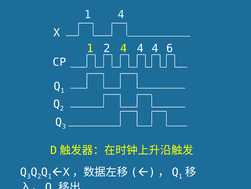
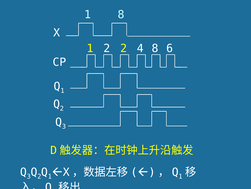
1 4: 4 -> 8 (121, 15)
2 4: 4 -> 2 (124, 48)
4: 4 -> 8 (155, 48)
